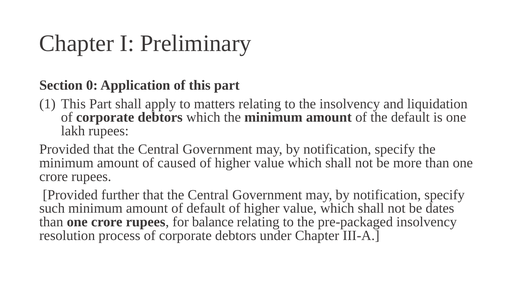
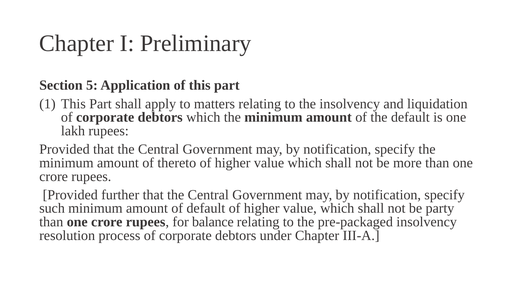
0: 0 -> 5 (92, 85)
caused: caused -> thereto (177, 163)
dates: dates -> party (440, 208)
